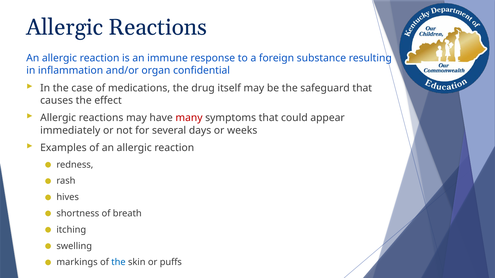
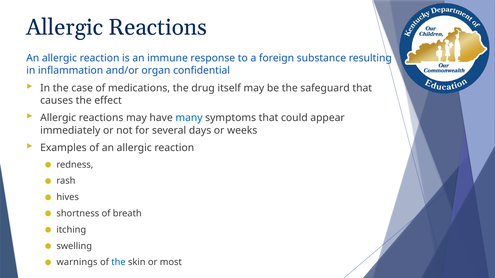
many colour: red -> blue (189, 118)
markings: markings -> warnings (77, 263)
puffs: puffs -> most (171, 263)
